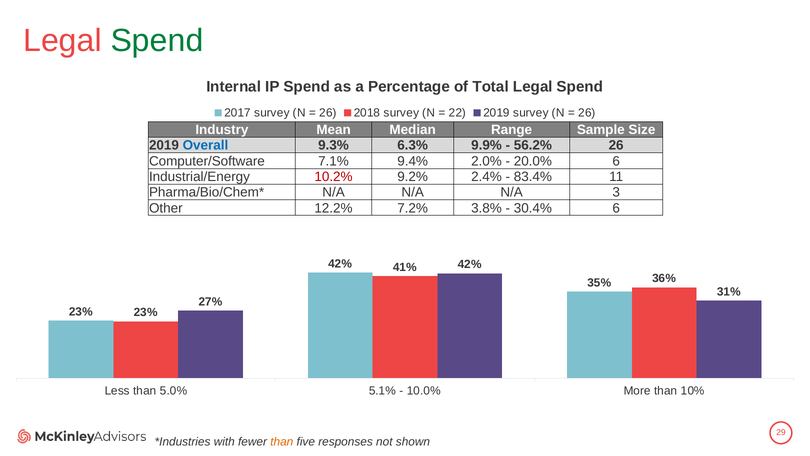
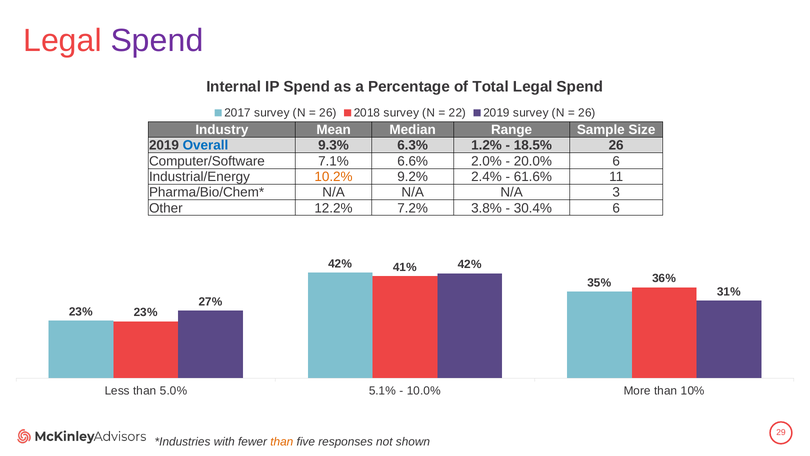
Spend colour: green -> purple (157, 41)
9.9%: 9.9% -> 1.2% (487, 145)
56.2%: 56.2% -> 18.5% (533, 145)
9.4%: 9.4% -> 6.6% (413, 161)
10.2% colour: red -> orange (334, 177)
83.4%: 83.4% -> 61.6% (533, 177)
